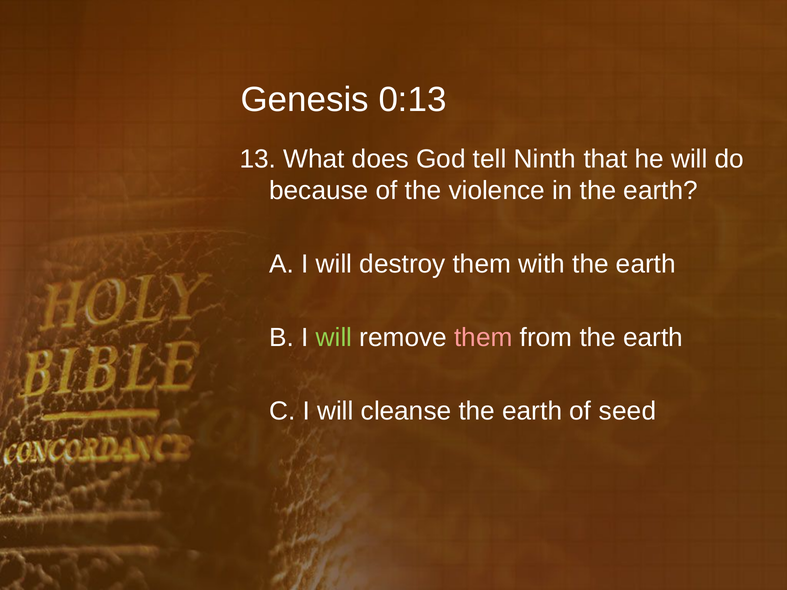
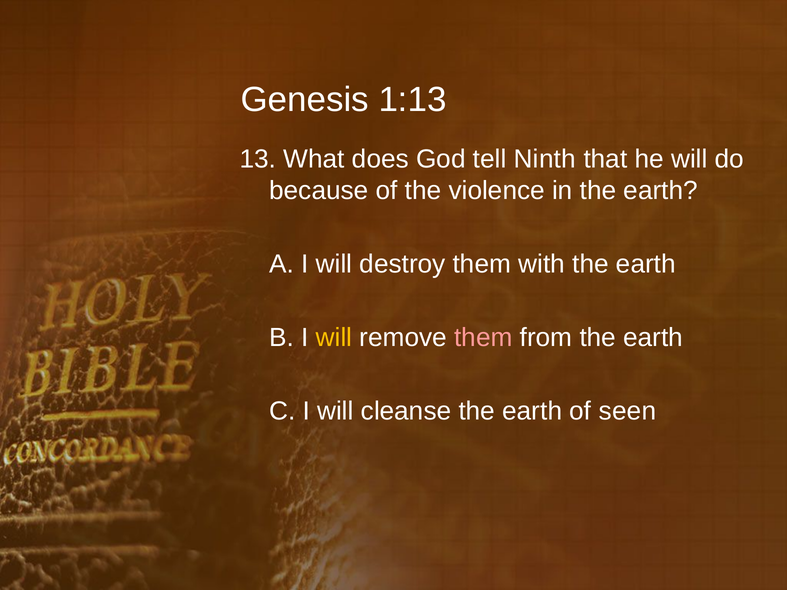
0:13: 0:13 -> 1:13 (413, 100)
will colour: light green -> yellow (334, 338)
seed: seed -> seen (628, 411)
